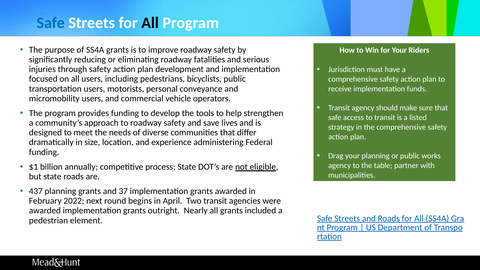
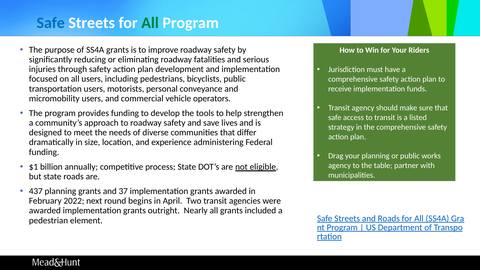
All colour: black -> green (150, 23)
